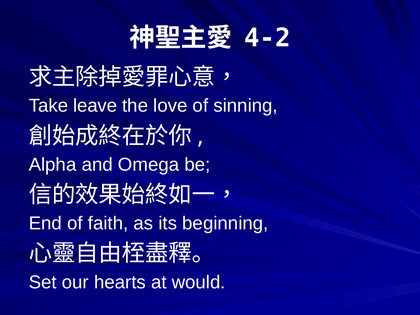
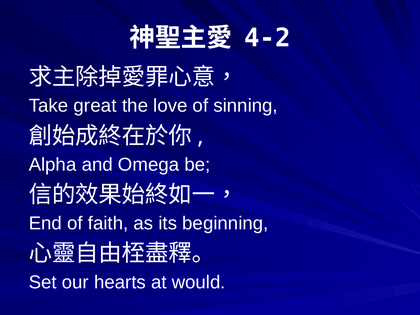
leave: leave -> great (95, 106)
